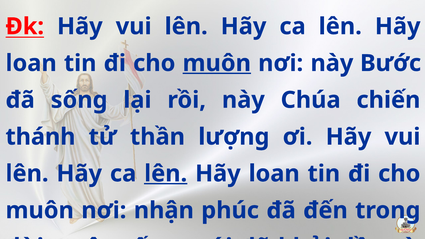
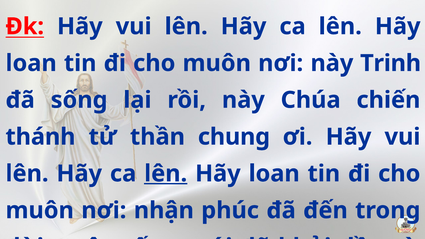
muôn underline: present -> none (217, 63)
Bước: Bước -> Trinh (391, 63)
lượng: lượng -> chung (234, 137)
